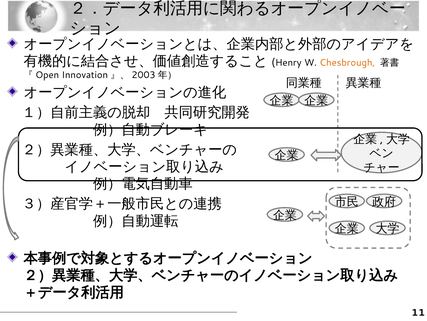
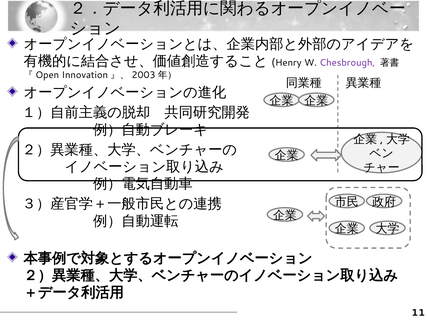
Chesbrough colour: orange -> purple (347, 63)
